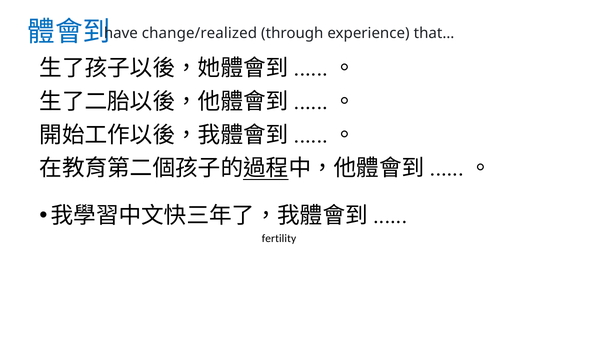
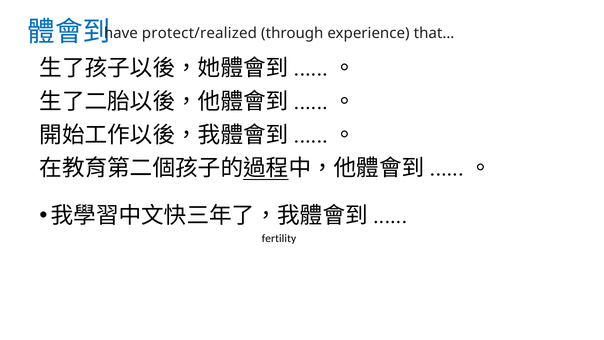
change/realized: change/realized -> protect/realized (199, 33)
